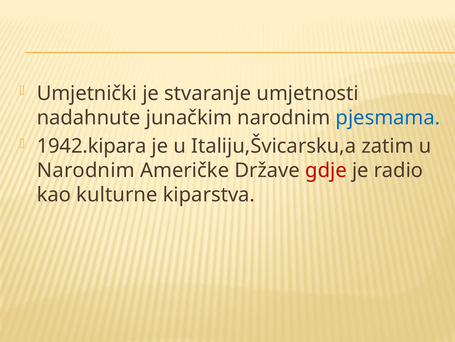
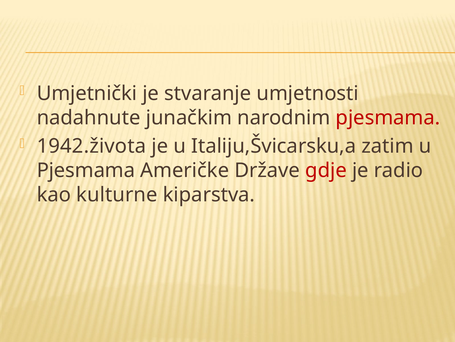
pjesmama colour: blue -> red (388, 117)
1942.kipara: 1942.kipara -> 1942.života (91, 146)
Narodnim: Narodnim -> Pjesmama (86, 170)
